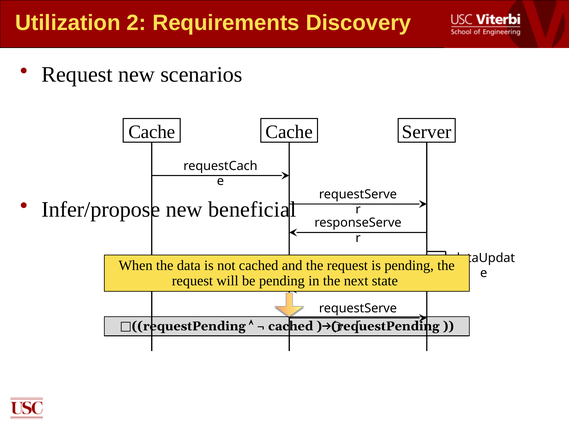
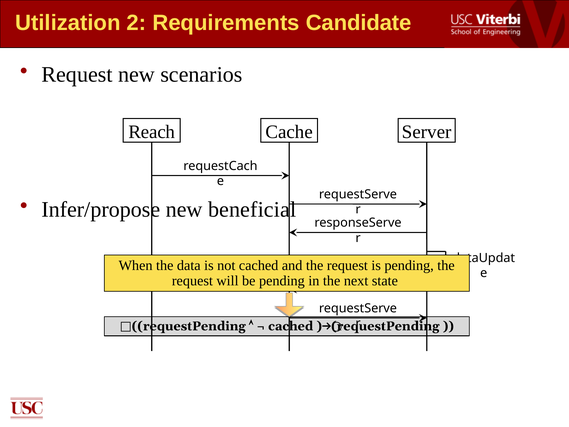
Discovery: Discovery -> Candidate (359, 23)
Cache: Cache -> Reach (152, 132)
